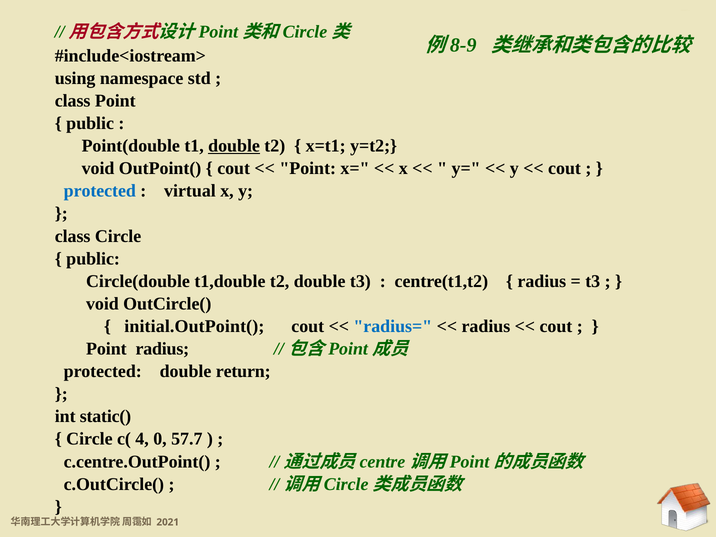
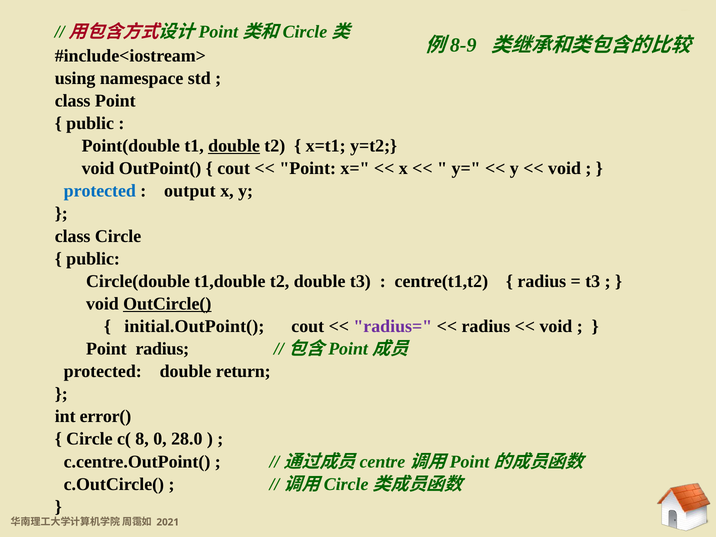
cout: cout -> void (565, 168)
virtual: virtual -> output (190, 191)
OutCircle( underline: none -> present (167, 304)
radius= colour: blue -> purple (393, 326)
cout: cout -> void (556, 326)
static(: static( -> error( (105, 417)
c( 4: 4 -> 8 (142, 439)
57.7: 57.7 -> 28.0 (187, 439)
